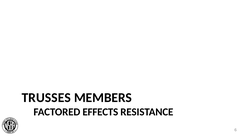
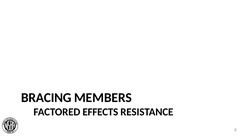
TRUSSES: TRUSSES -> BRACING (46, 97)
